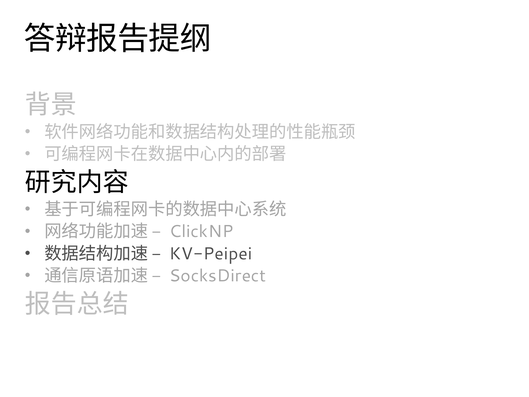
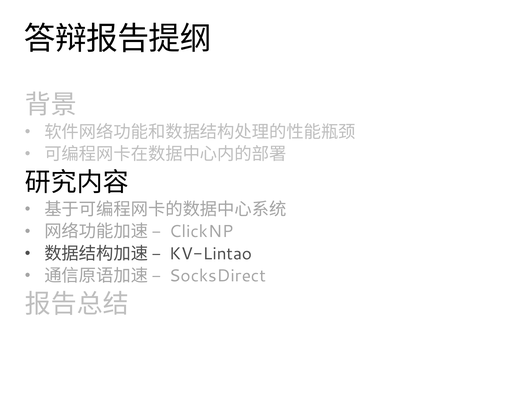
KV-Peipei: KV-Peipei -> KV-Lintao (211, 254)
